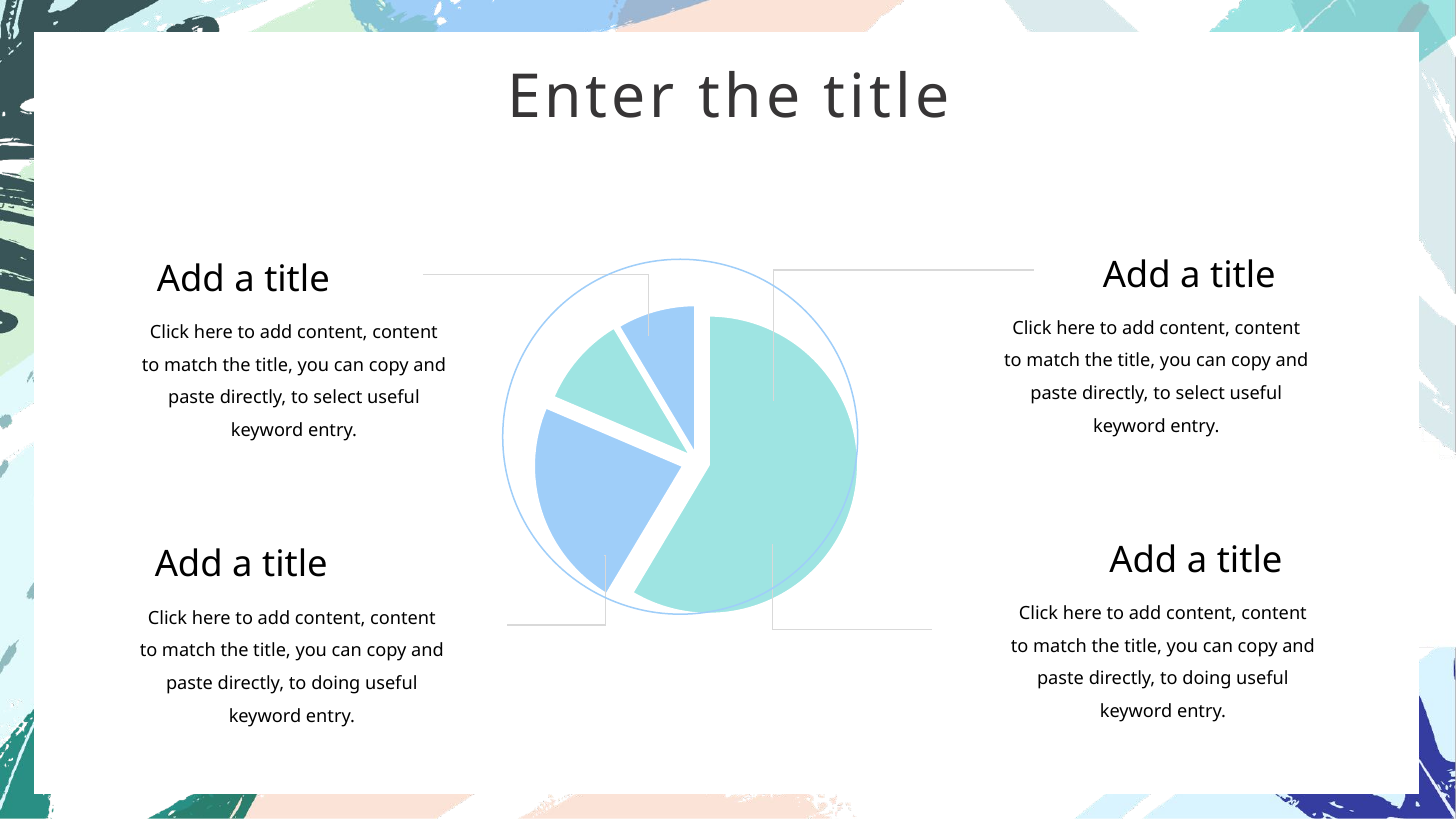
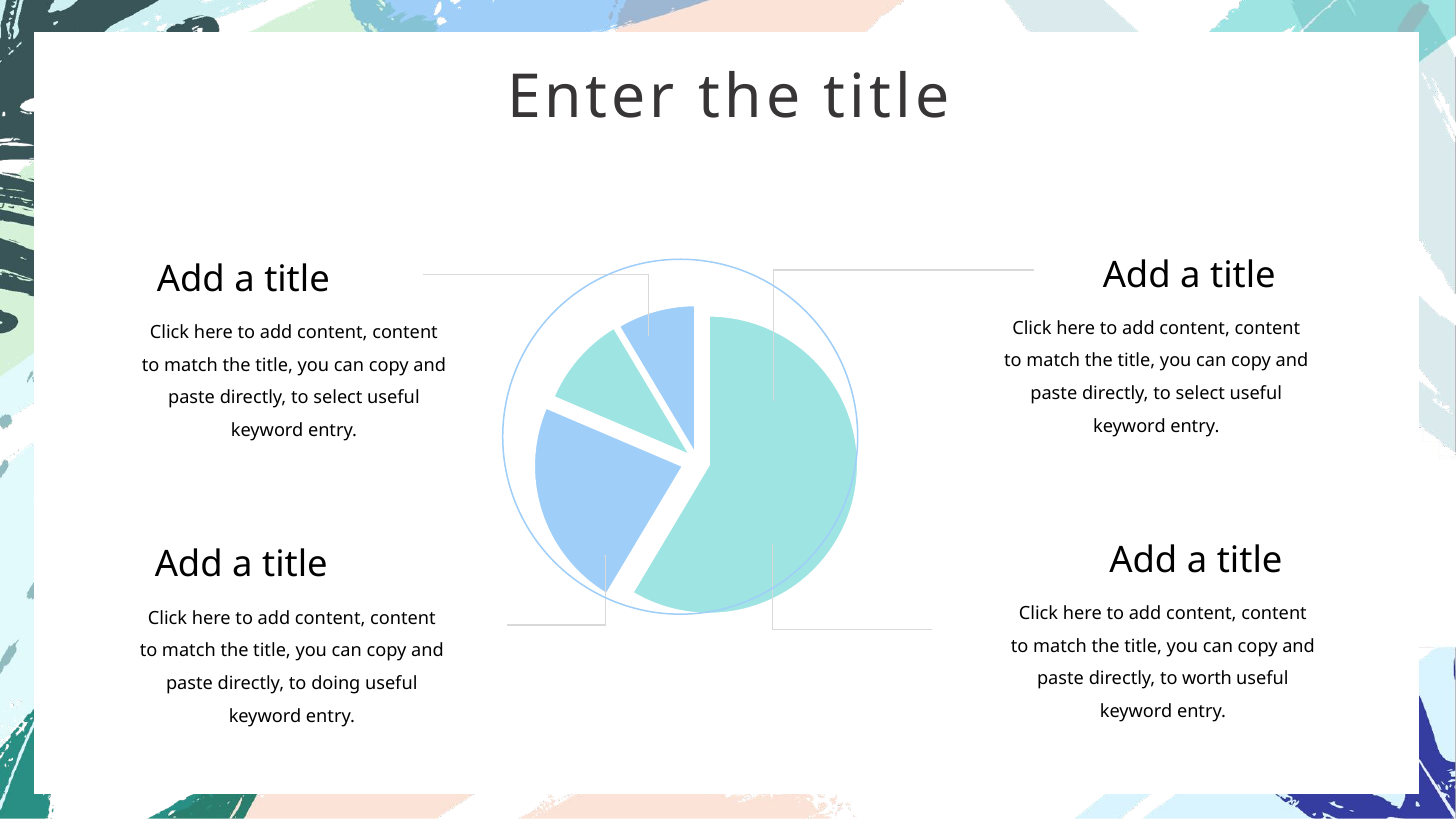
doing: doing -> worth (1207, 679)
